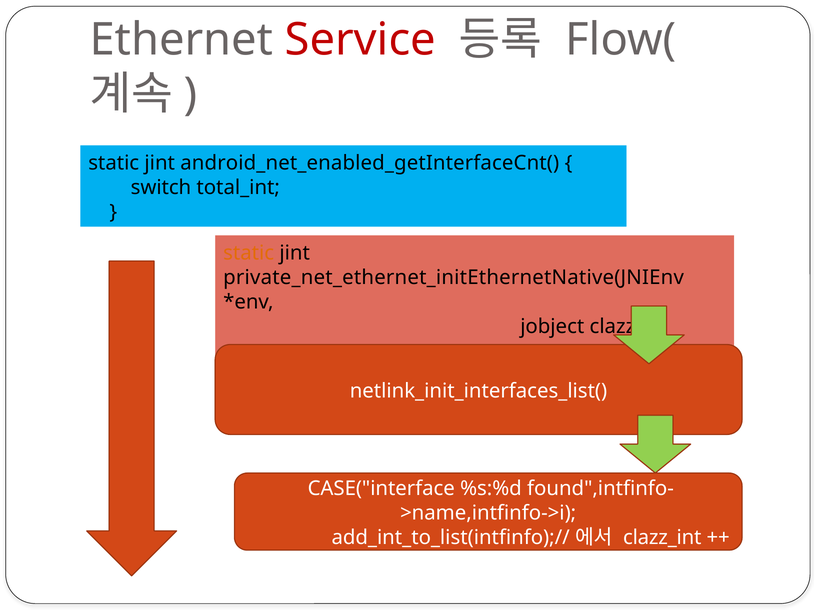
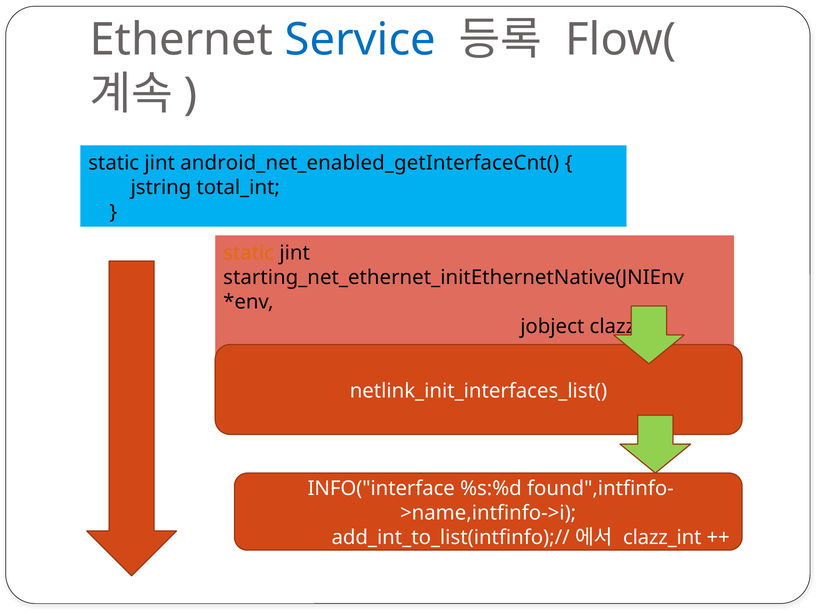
Service colour: red -> blue (360, 40)
switch: switch -> jstring (161, 187)
private_net_ethernet_initEthernetNative(JNIEnv: private_net_ethernet_initEthernetNative(JNIEnv -> starting_net_ethernet_initEthernetNative(JNIEnv (454, 277)
CASE("interface: CASE("interface -> INFO("interface (381, 489)
